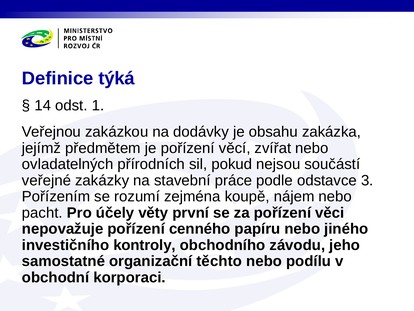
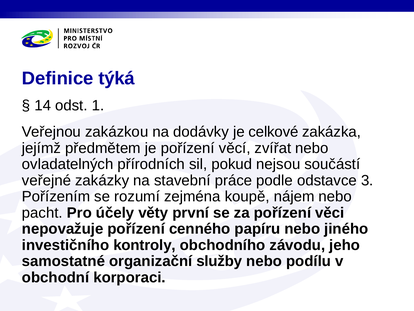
obsahu: obsahu -> celkové (273, 132)
těchto: těchto -> služby (219, 261)
